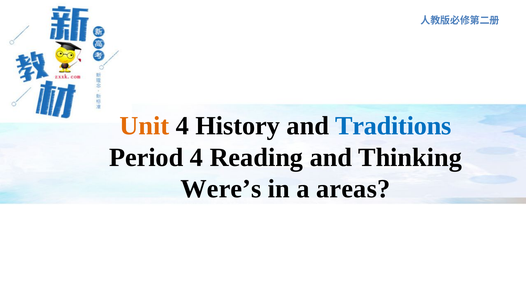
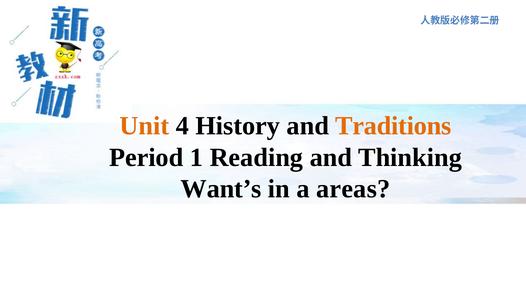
Traditions colour: blue -> orange (393, 126)
Period 4: 4 -> 1 (197, 157)
Were’s: Were’s -> Want’s (221, 189)
